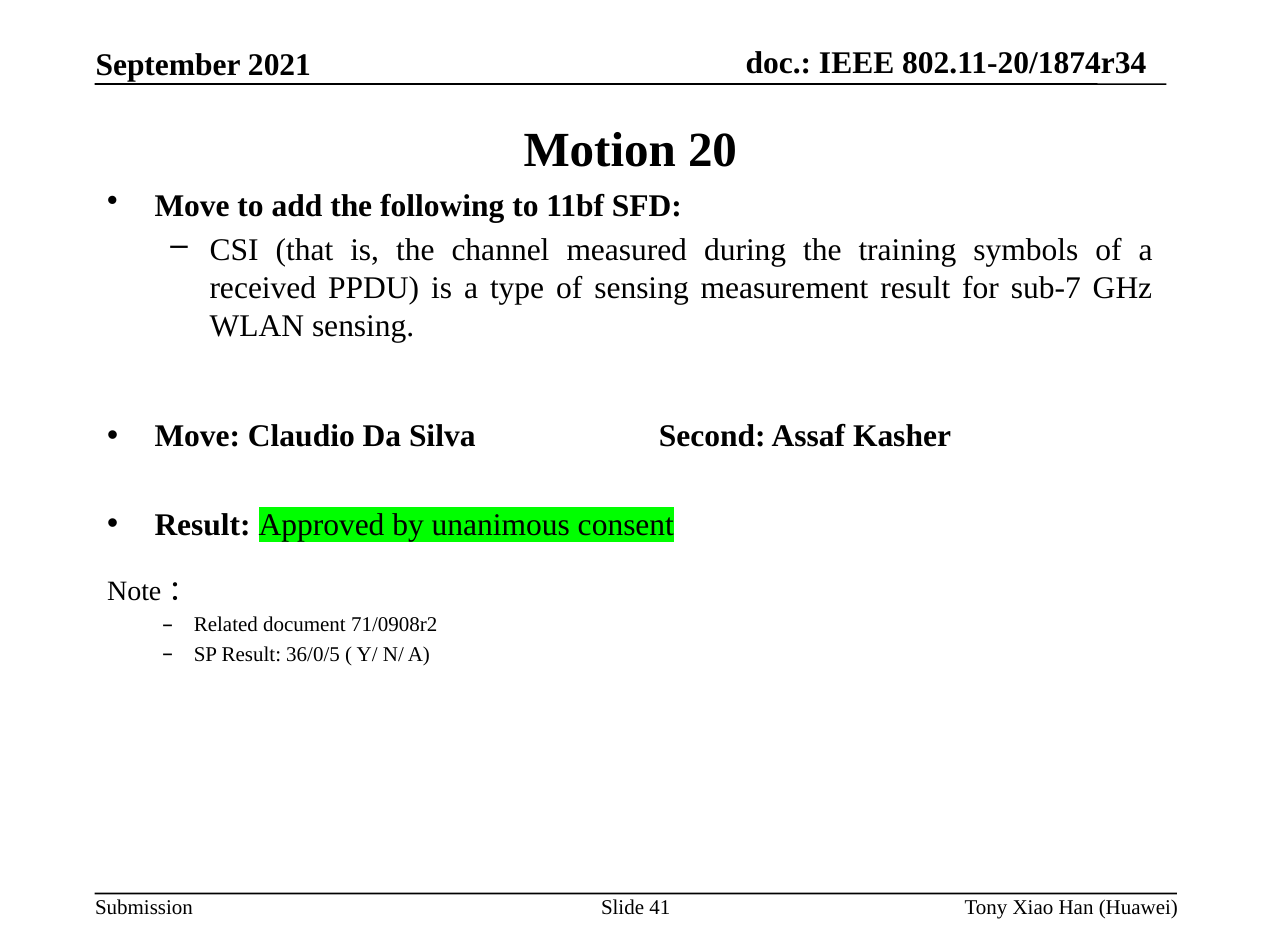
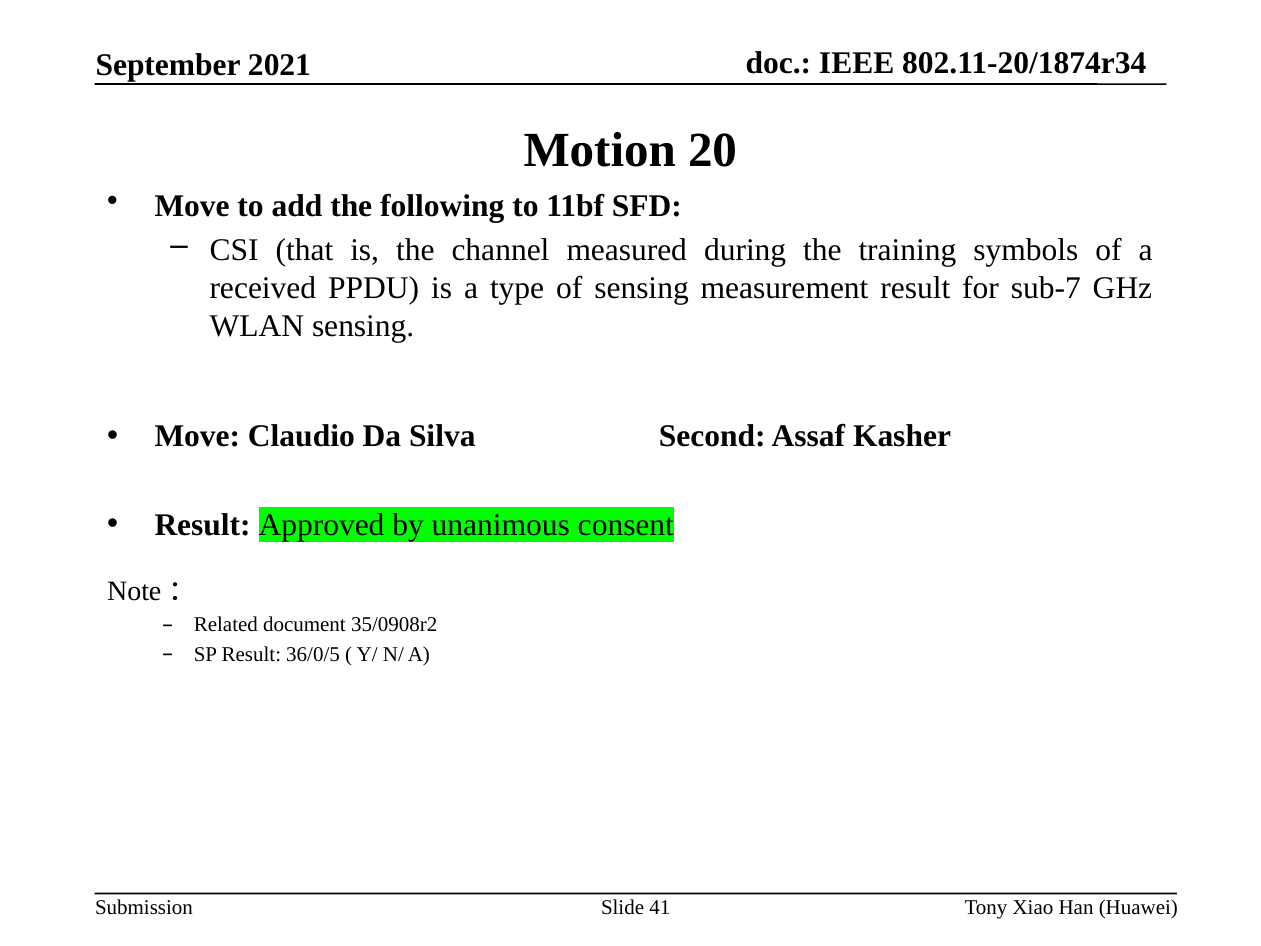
71/0908r2: 71/0908r2 -> 35/0908r2 (394, 625)
